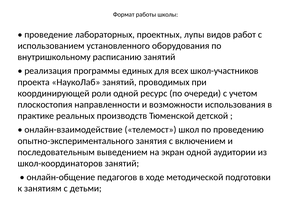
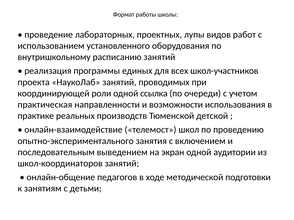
ресурс: ресурс -> ссылка (154, 94)
плоскостопия: плоскостопия -> практическая (45, 105)
